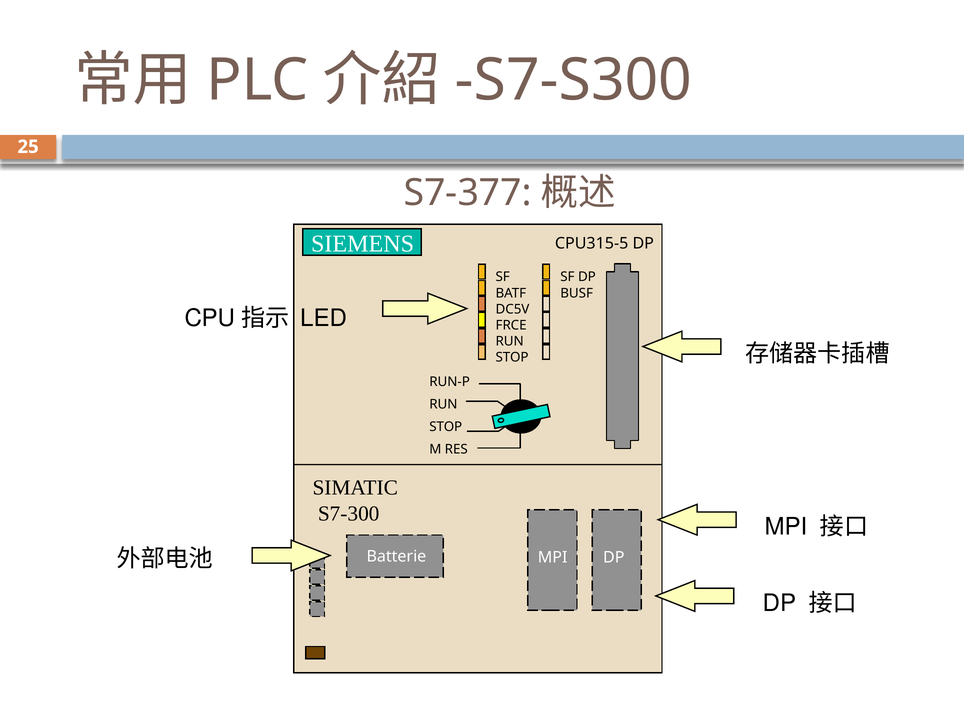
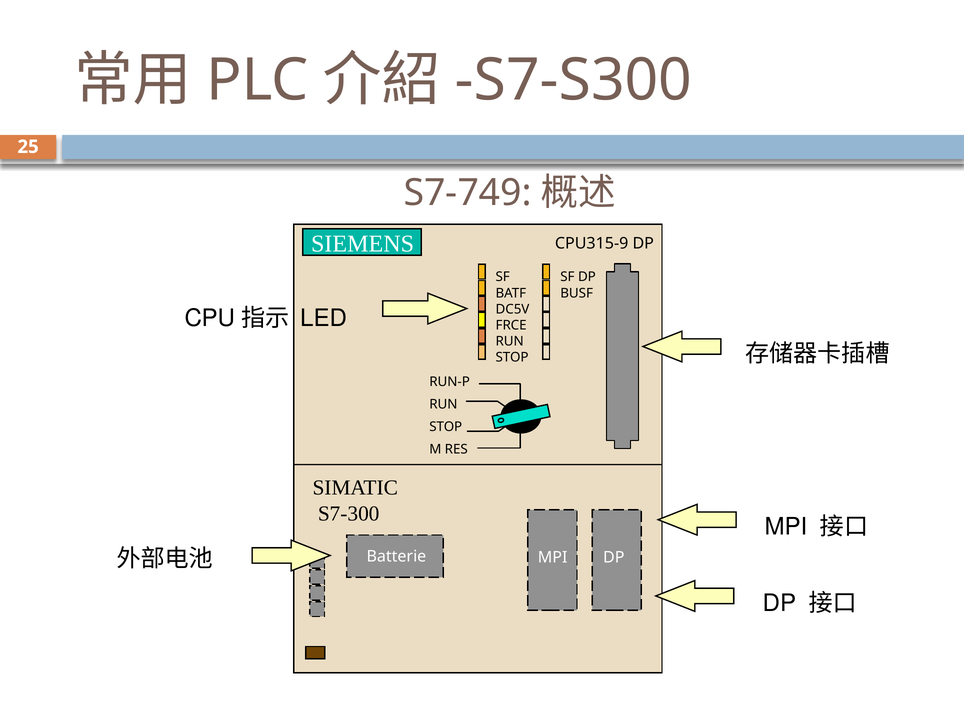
S7-377: S7-377 -> S7-749 (468, 193)
CPU315-5: CPU315-5 -> CPU315-9 (592, 243)
